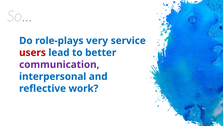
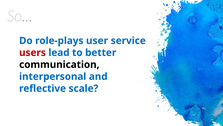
very: very -> user (97, 41)
communication colour: purple -> black (59, 64)
work: work -> scale (83, 88)
